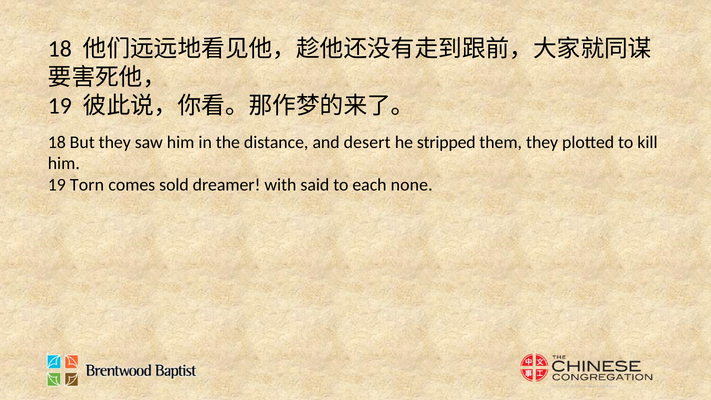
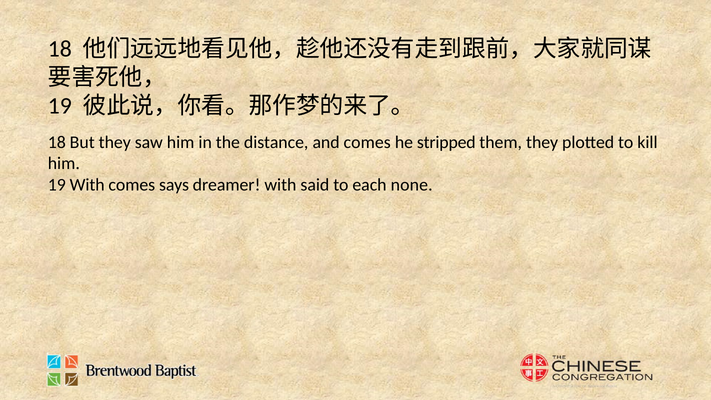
and desert: desert -> comes (367, 142)
19 Torn: Torn -> With (87, 185)
sold: sold -> says (174, 185)
